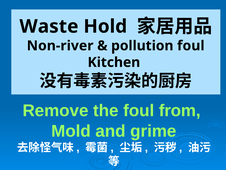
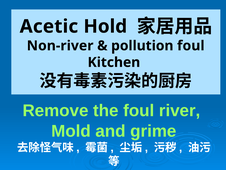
Waste: Waste -> Acetic (49, 26)
from: from -> river (180, 110)
